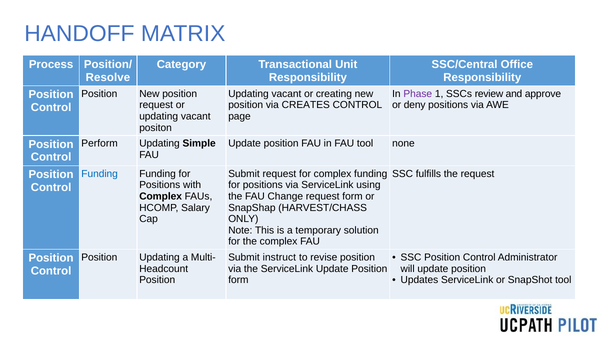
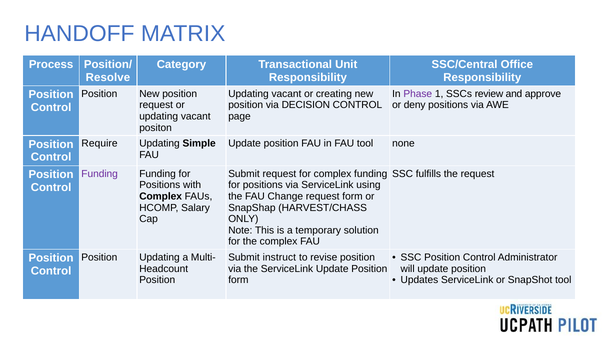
CREATES: CREATES -> DECISION (306, 105)
Perform: Perform -> Require (100, 143)
Funding colour: blue -> purple (100, 174)
